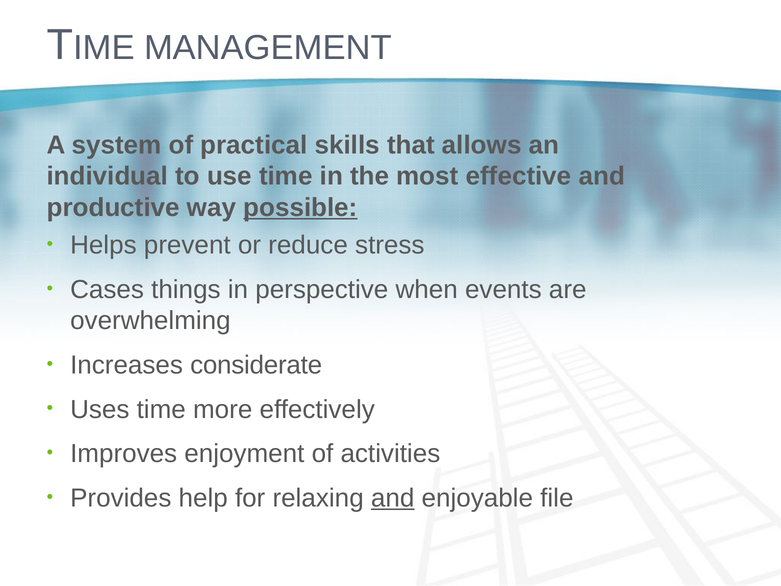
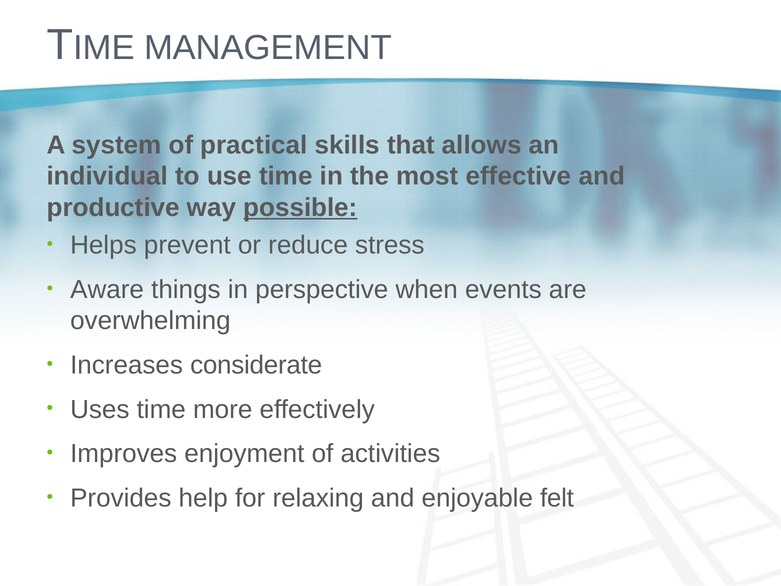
Cases: Cases -> Aware (107, 289)
and underline: present -> none (393, 498)
file: file -> felt (557, 498)
